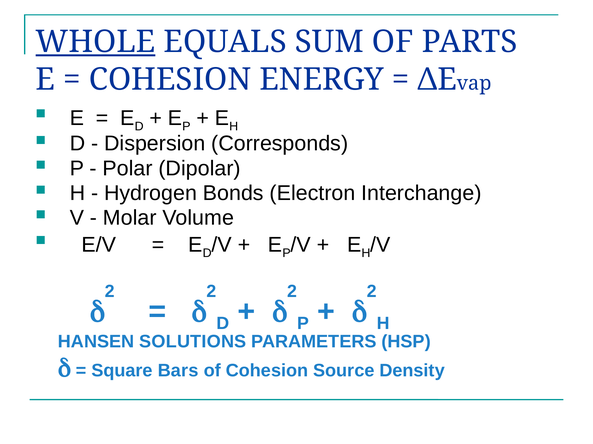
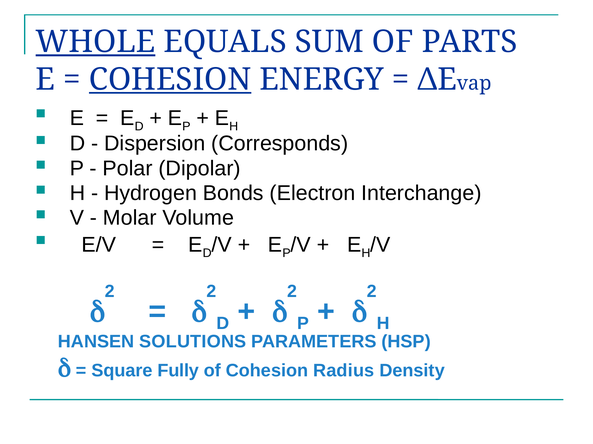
COHESION underline: none -> present (170, 80)
Bars: Bars -> Fully (178, 371)
Source: Source -> Radius (344, 371)
